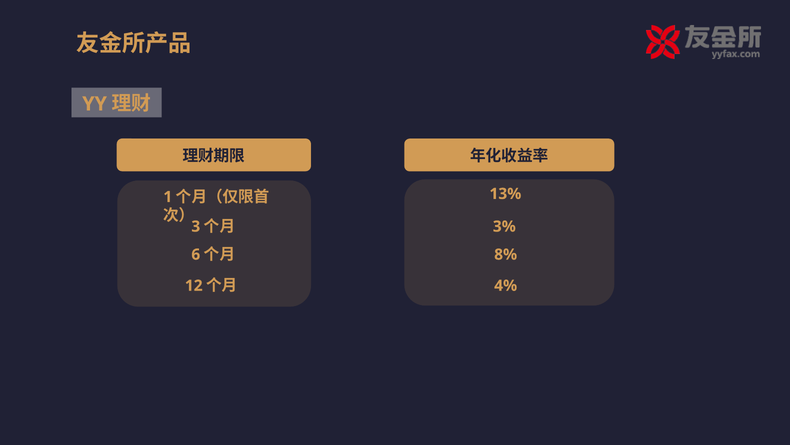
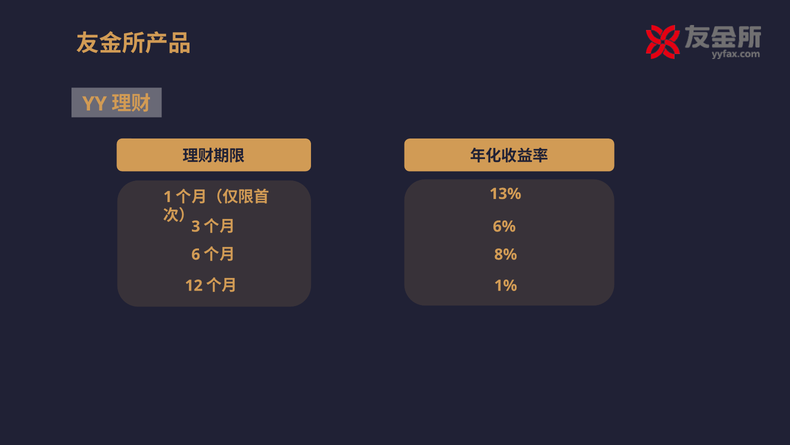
3%: 3% -> 6% (504, 226)
4%: 4% -> 1% (506, 285)
